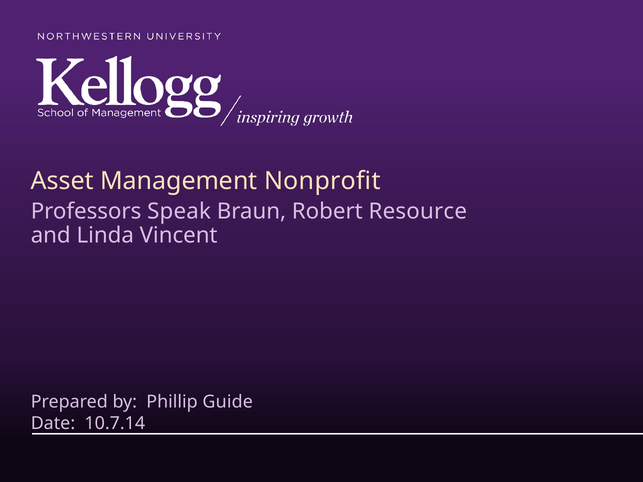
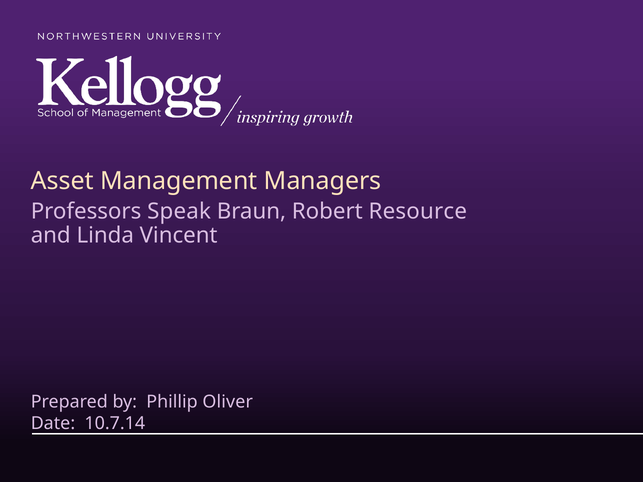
Nonprofit: Nonprofit -> Managers (323, 181)
Guide: Guide -> Oliver (228, 402)
